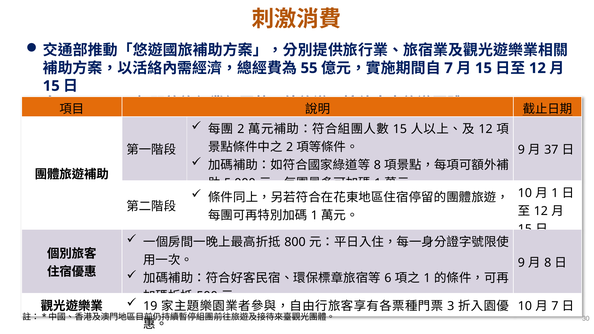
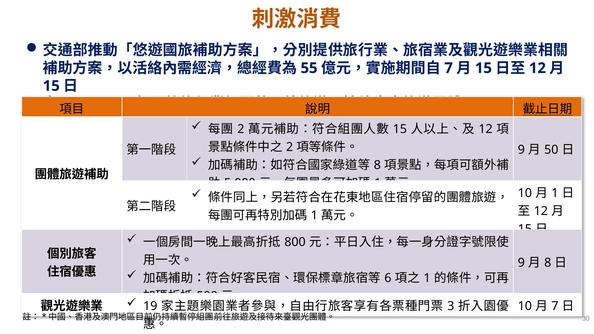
37: 37 -> 50 (551, 150)
